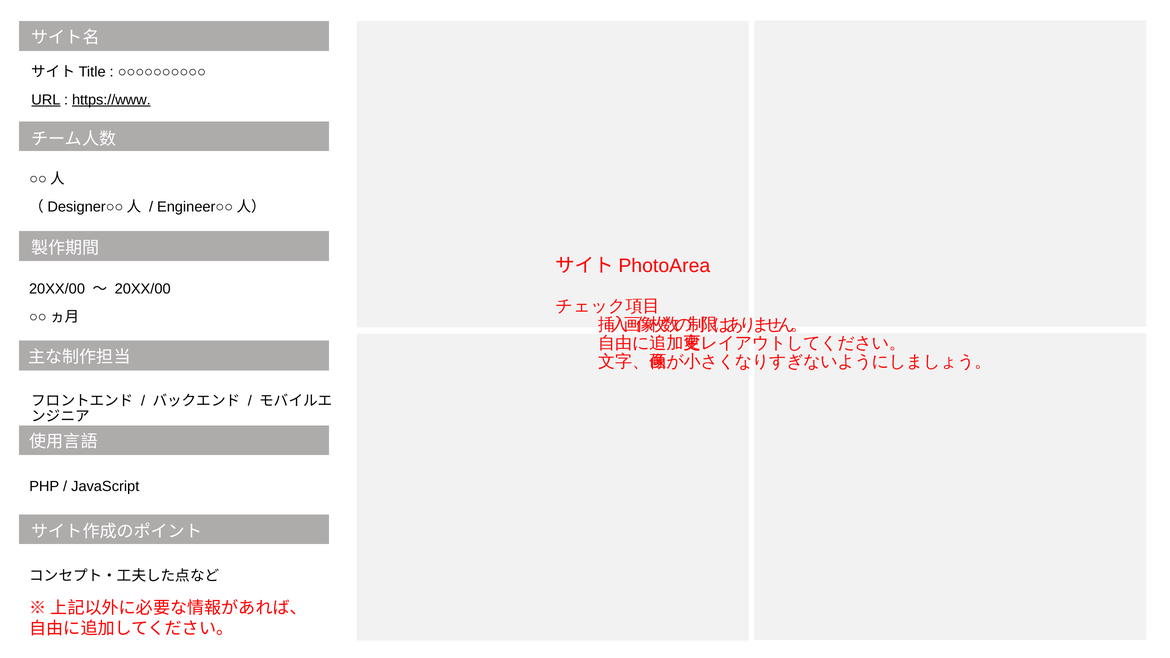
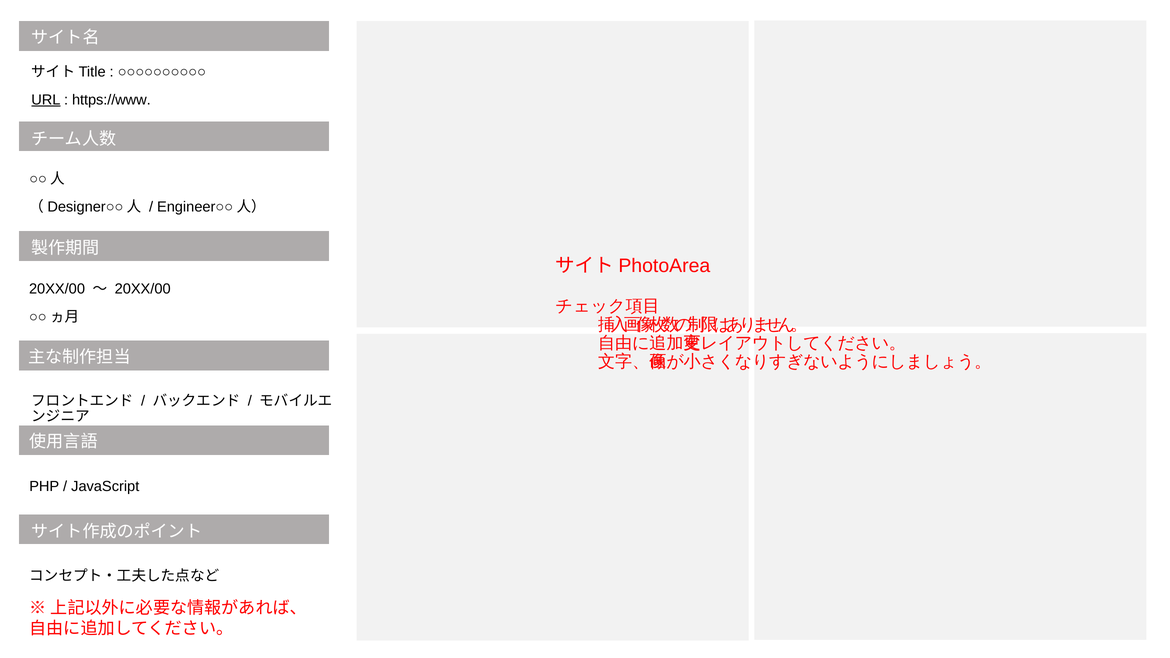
https://www underline: present -> none (111, 100)
